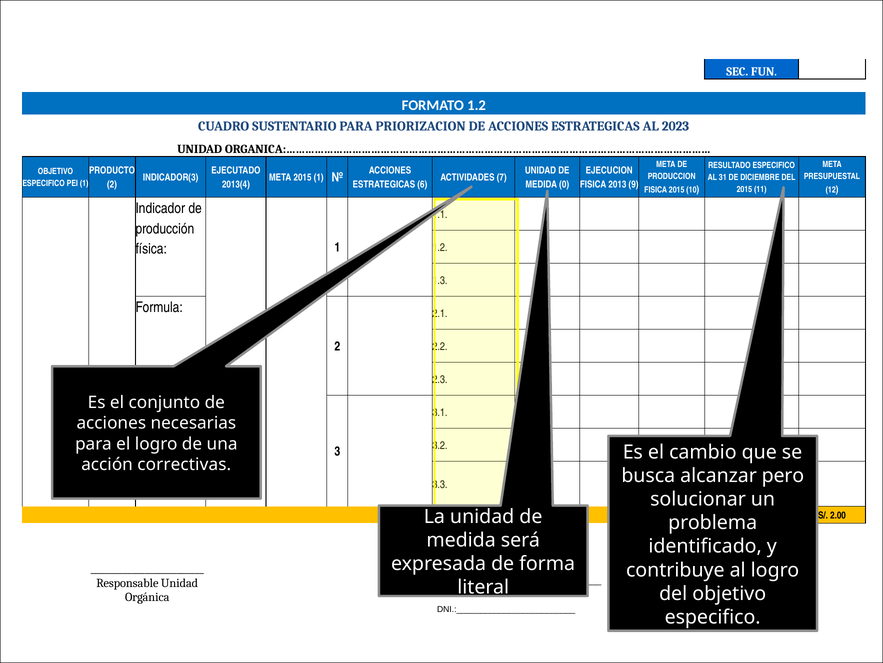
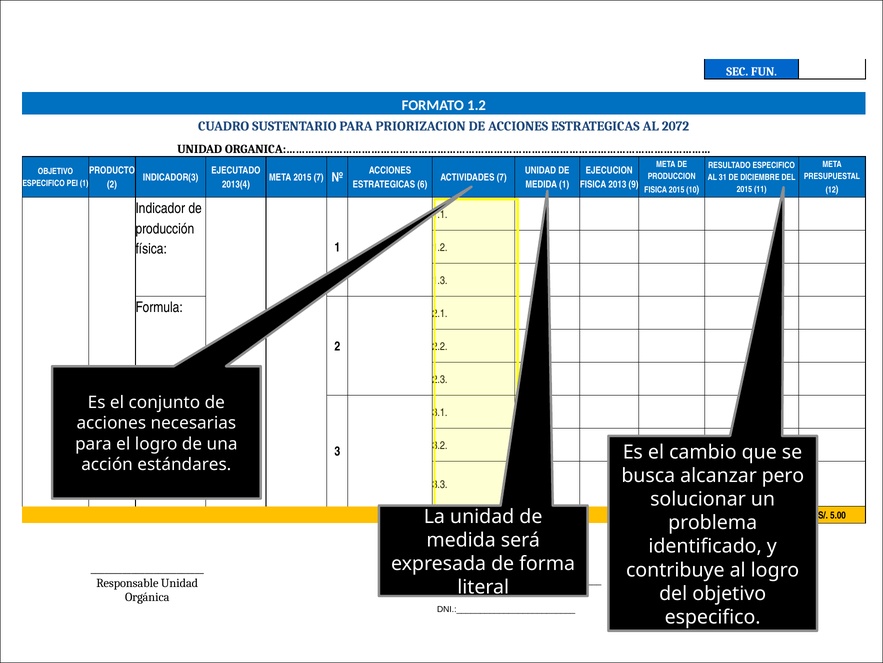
2023: 2023 -> 2072 (675, 126)
2015 1: 1 -> 7 (319, 177)
MEDIDA 0: 0 -> 1 (564, 184)
correctivas: correctivas -> estándares (184, 464)
2.00: 2.00 -> 5.00 (838, 515)
